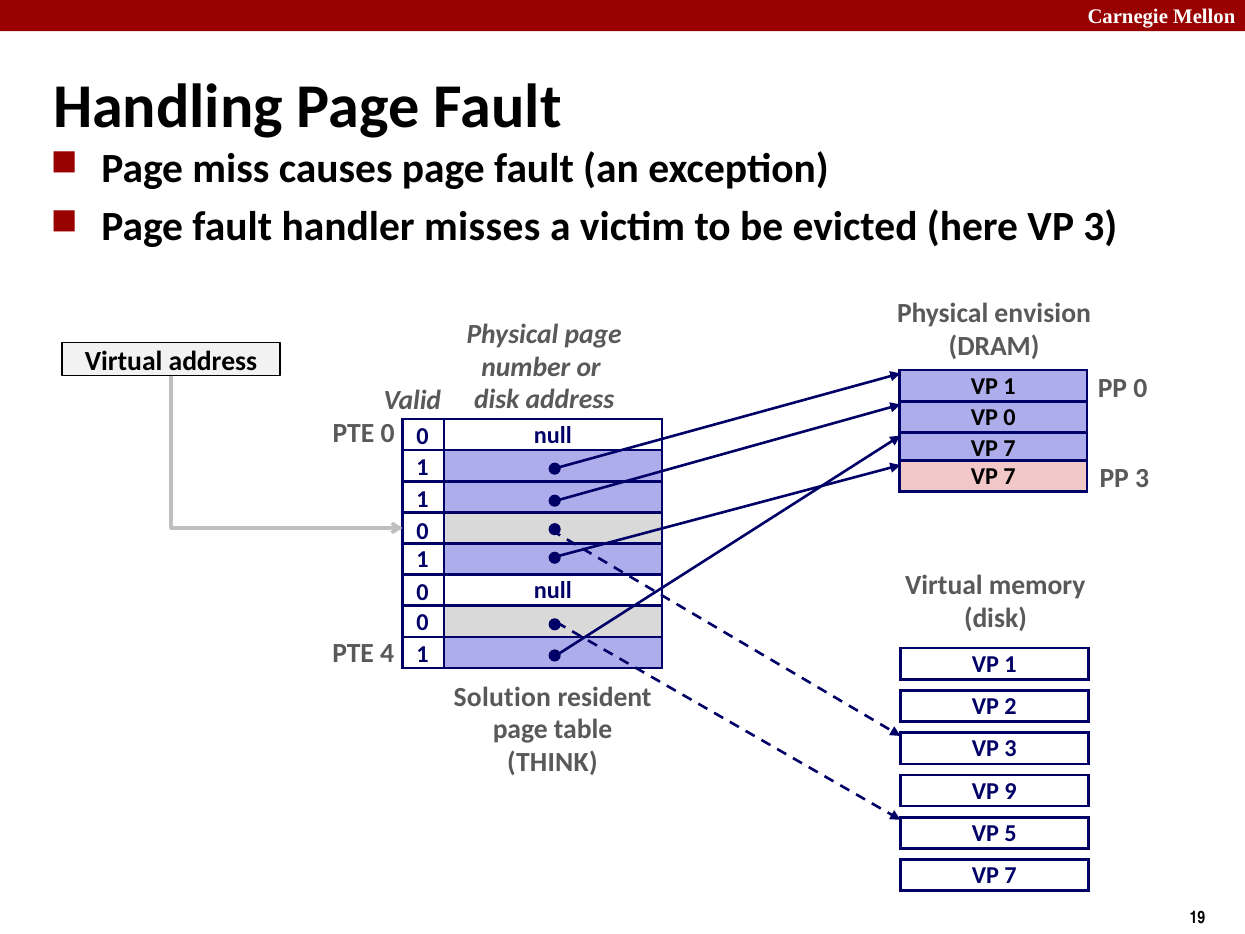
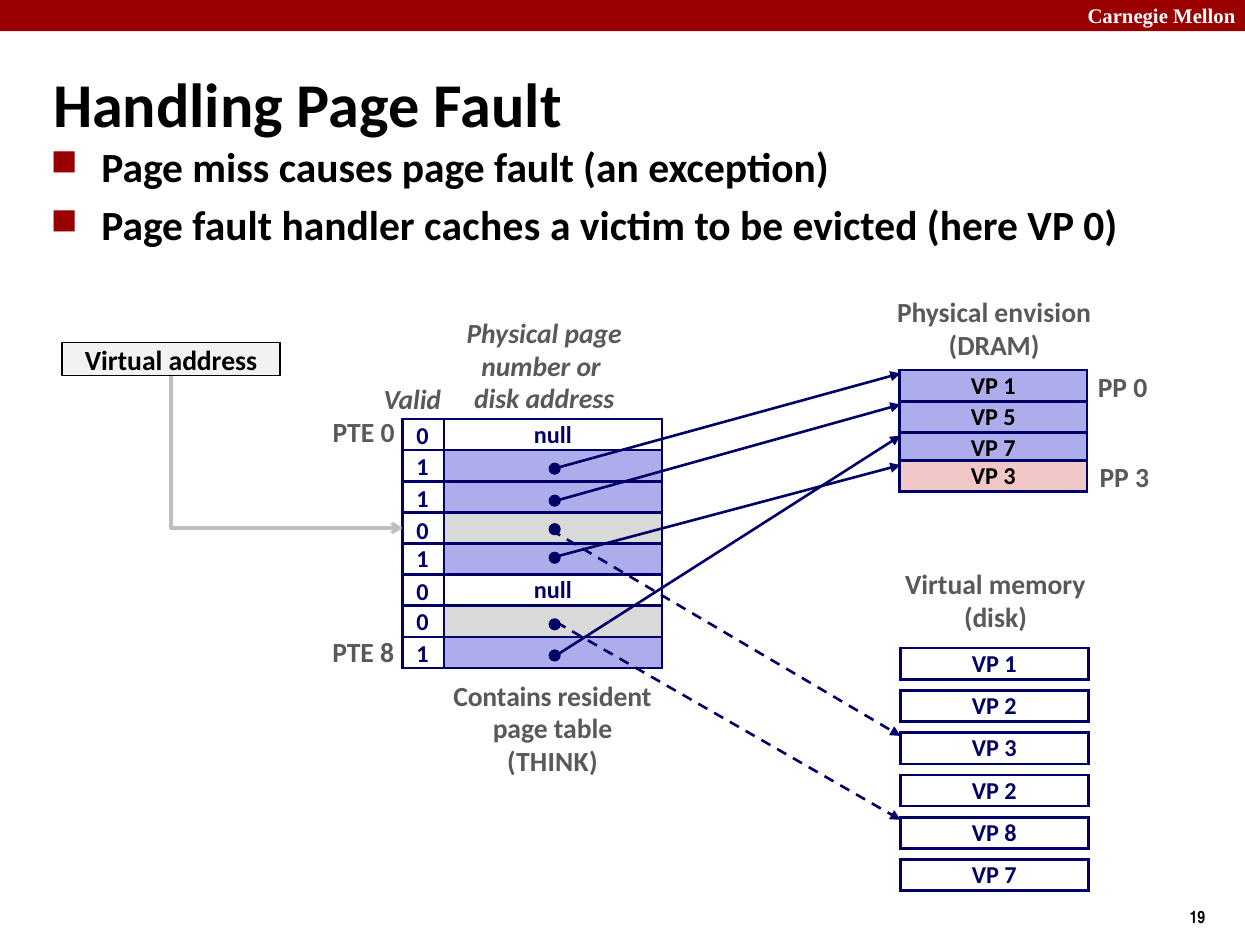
misses: misses -> caches (482, 227)
here VP 3: 3 -> 0 (1100, 227)
VP 0: 0 -> 5 (1009, 417)
7: 7 -> 3 (1009, 477)
PTE 4: 4 -> 8 (387, 653)
Solution: Solution -> Contains (503, 697)
9: 9 -> 2 (1011, 791)
VP 5: 5 -> 8 (1011, 833)
